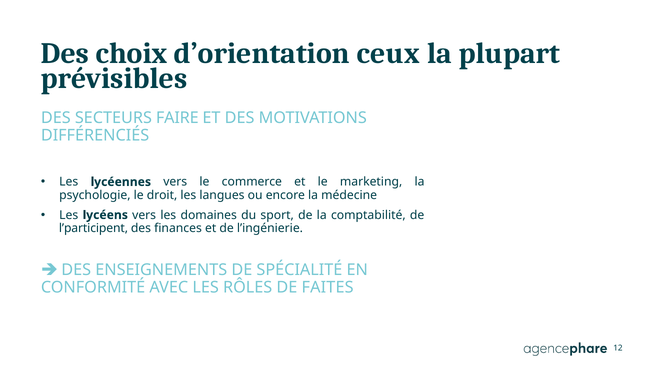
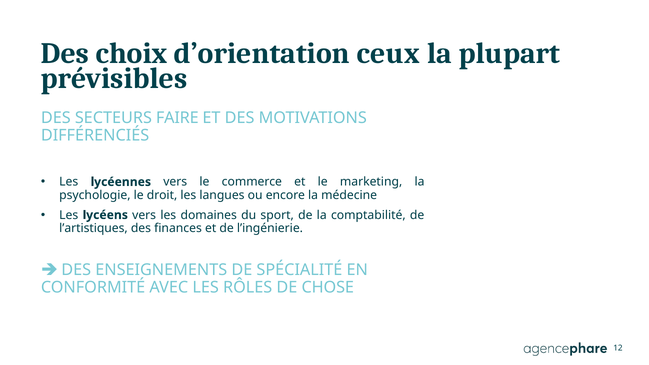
l’participent: l’participent -> l’artistiques (93, 228)
FAITES: FAITES -> CHOSE (328, 288)
